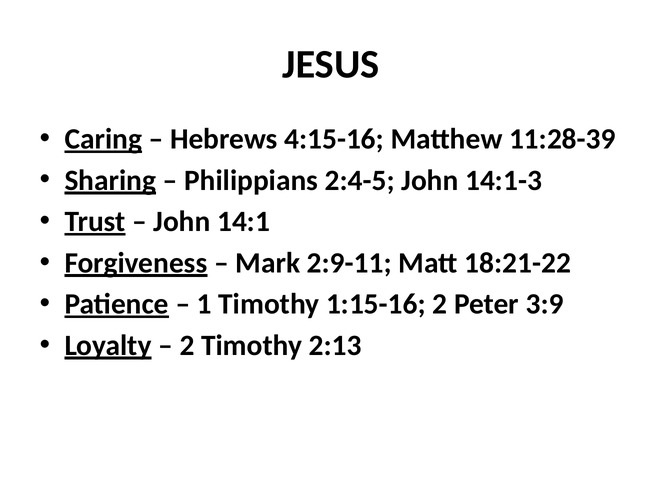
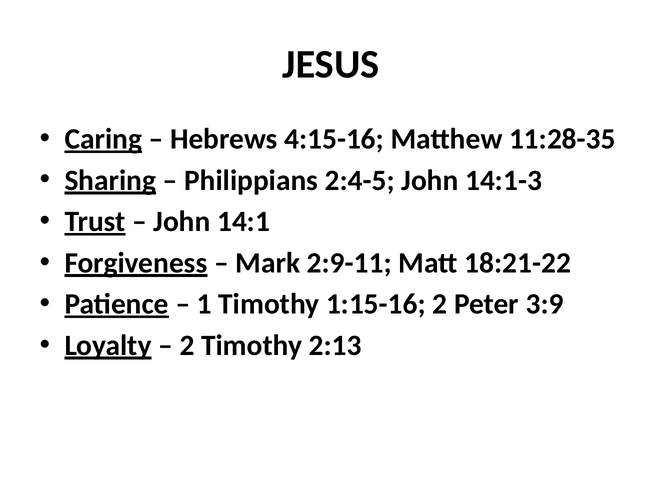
11:28-39: 11:28-39 -> 11:28-35 (562, 139)
